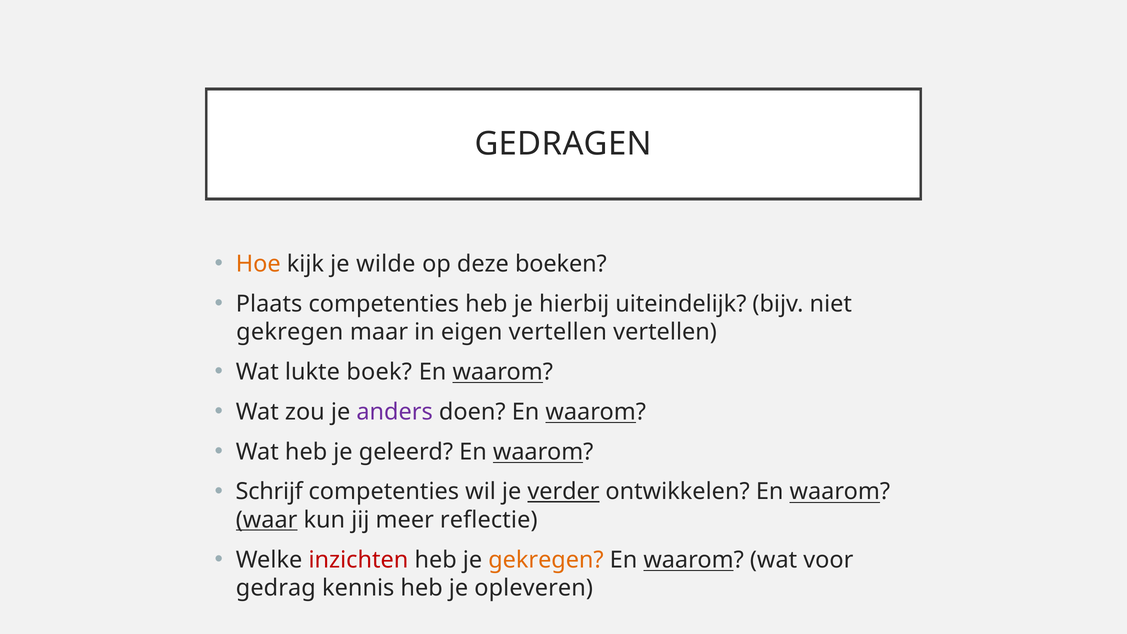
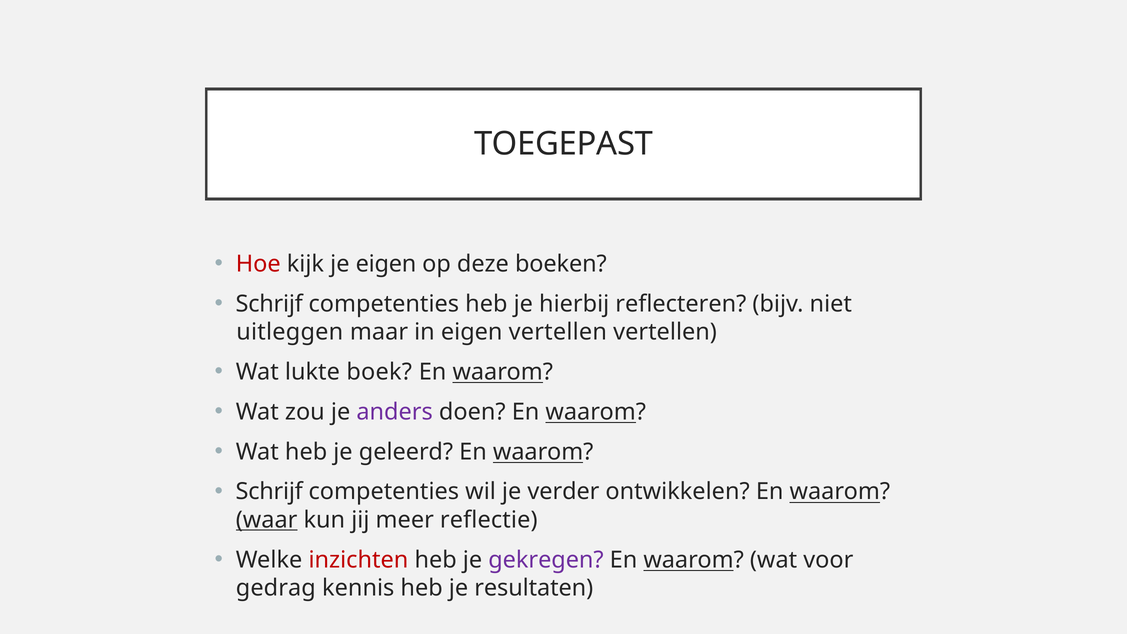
GEDRAGEN: GEDRAGEN -> TOEGEPAST (564, 144)
Hoe colour: orange -> red (258, 264)
je wilde: wilde -> eigen (386, 264)
Plaats: Plaats -> Schrijf (269, 304)
uiteindelijk: uiteindelijk -> reflecteren (681, 304)
gekregen: gekregen -> uitleggen (290, 332)
verder underline: present -> none (563, 492)
gekregen colour: orange -> purple (546, 560)
opleveren: opleveren -> resultaten (534, 588)
